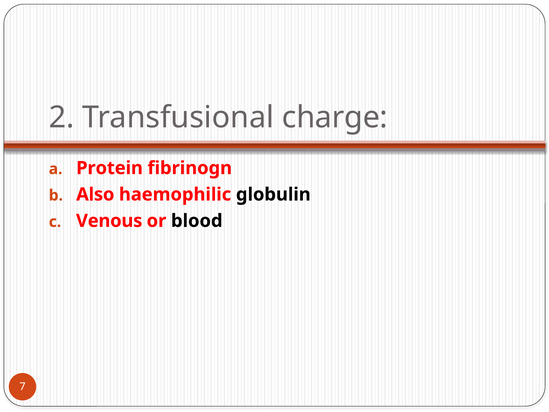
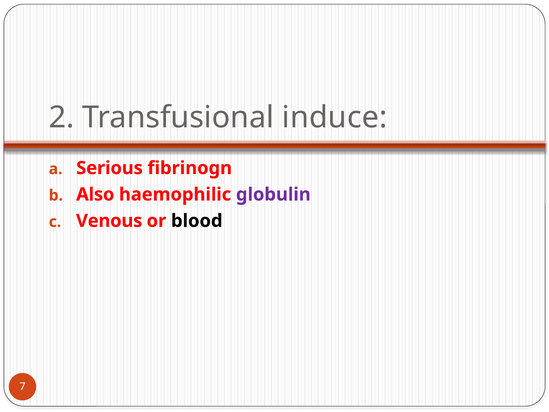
charge: charge -> induce (335, 117)
Protein: Protein -> Serious (110, 168)
globulin colour: black -> purple (273, 194)
